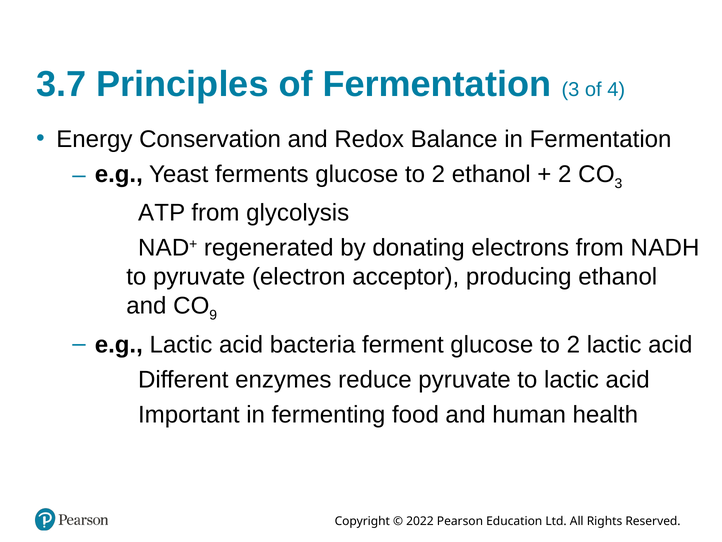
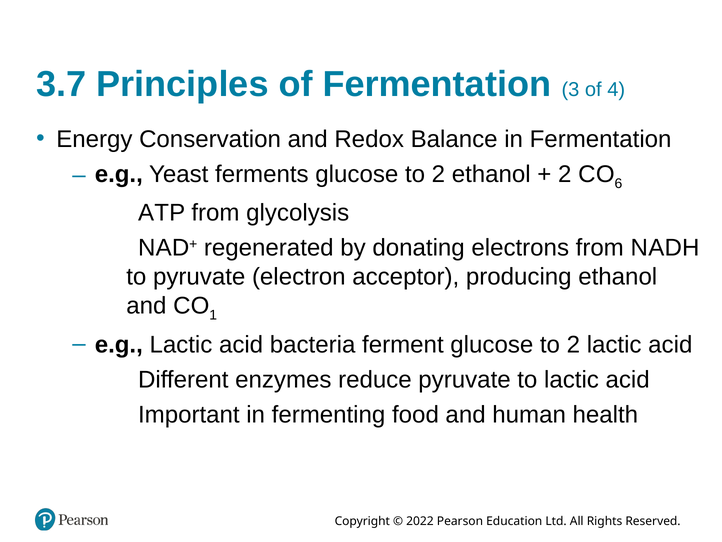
3: 3 -> 6 (618, 183)
9: 9 -> 1 (213, 315)
